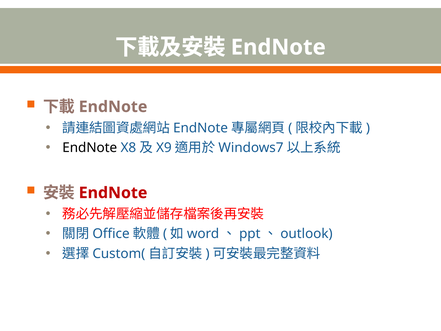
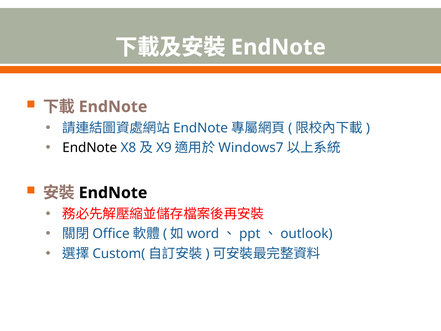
EndNote colour: red -> black (113, 193)
